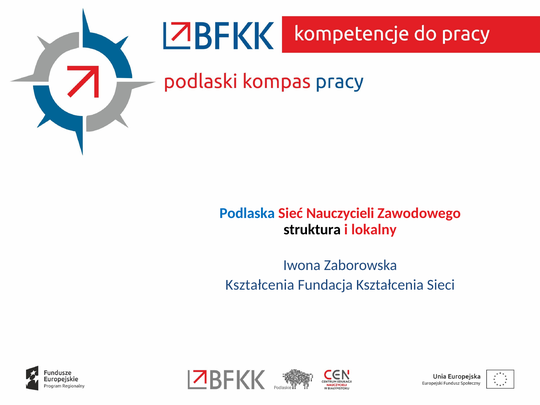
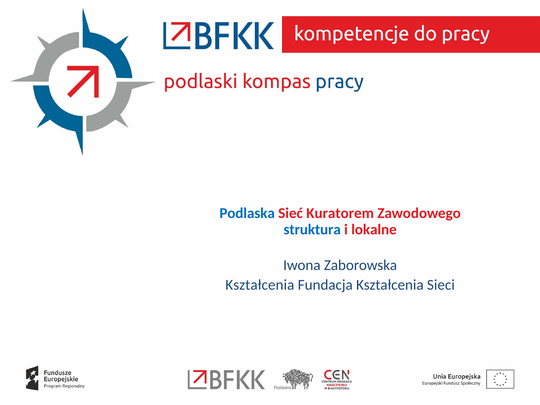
Nauczycieli: Nauczycieli -> Kuratorem (340, 213)
struktura colour: black -> blue (312, 229)
lokalny: lokalny -> lokalne (374, 229)
